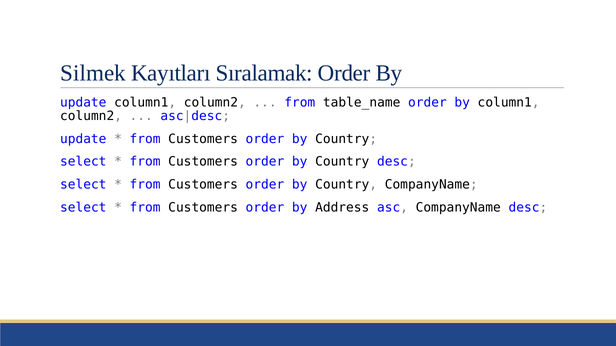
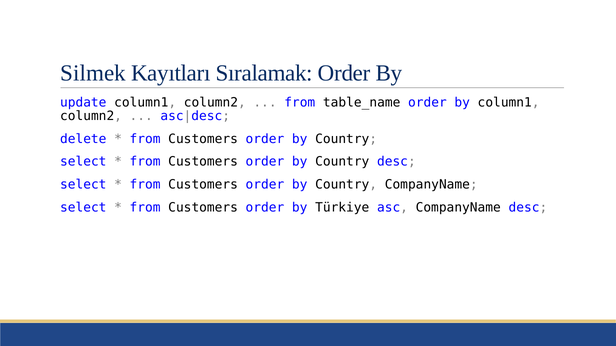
update: update -> delete (83, 139)
Address: Address -> Türkiye (342, 208)
